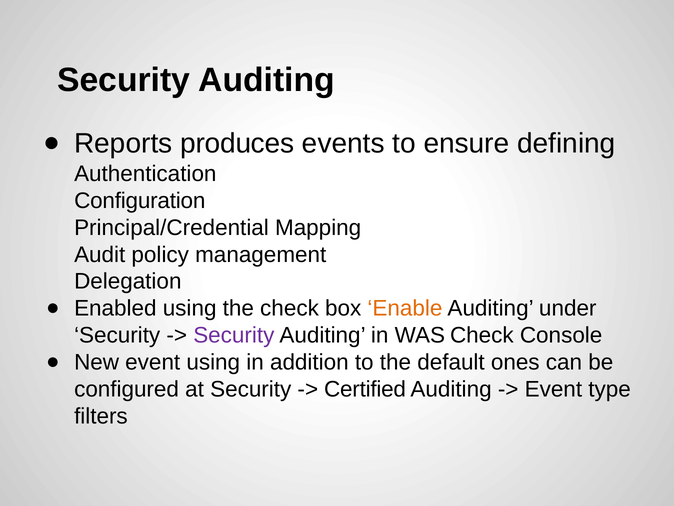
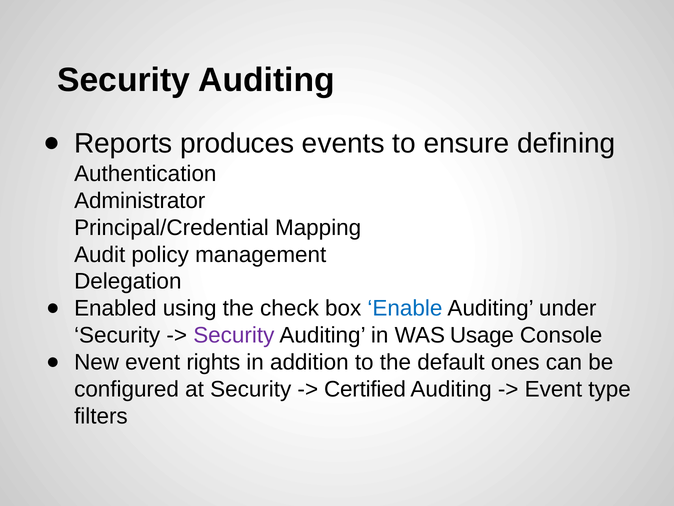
Configuration: Configuration -> Administrator (140, 200)
Enable colour: orange -> blue (405, 308)
WAS Check: Check -> Usage (482, 335)
event using: using -> rights (213, 362)
